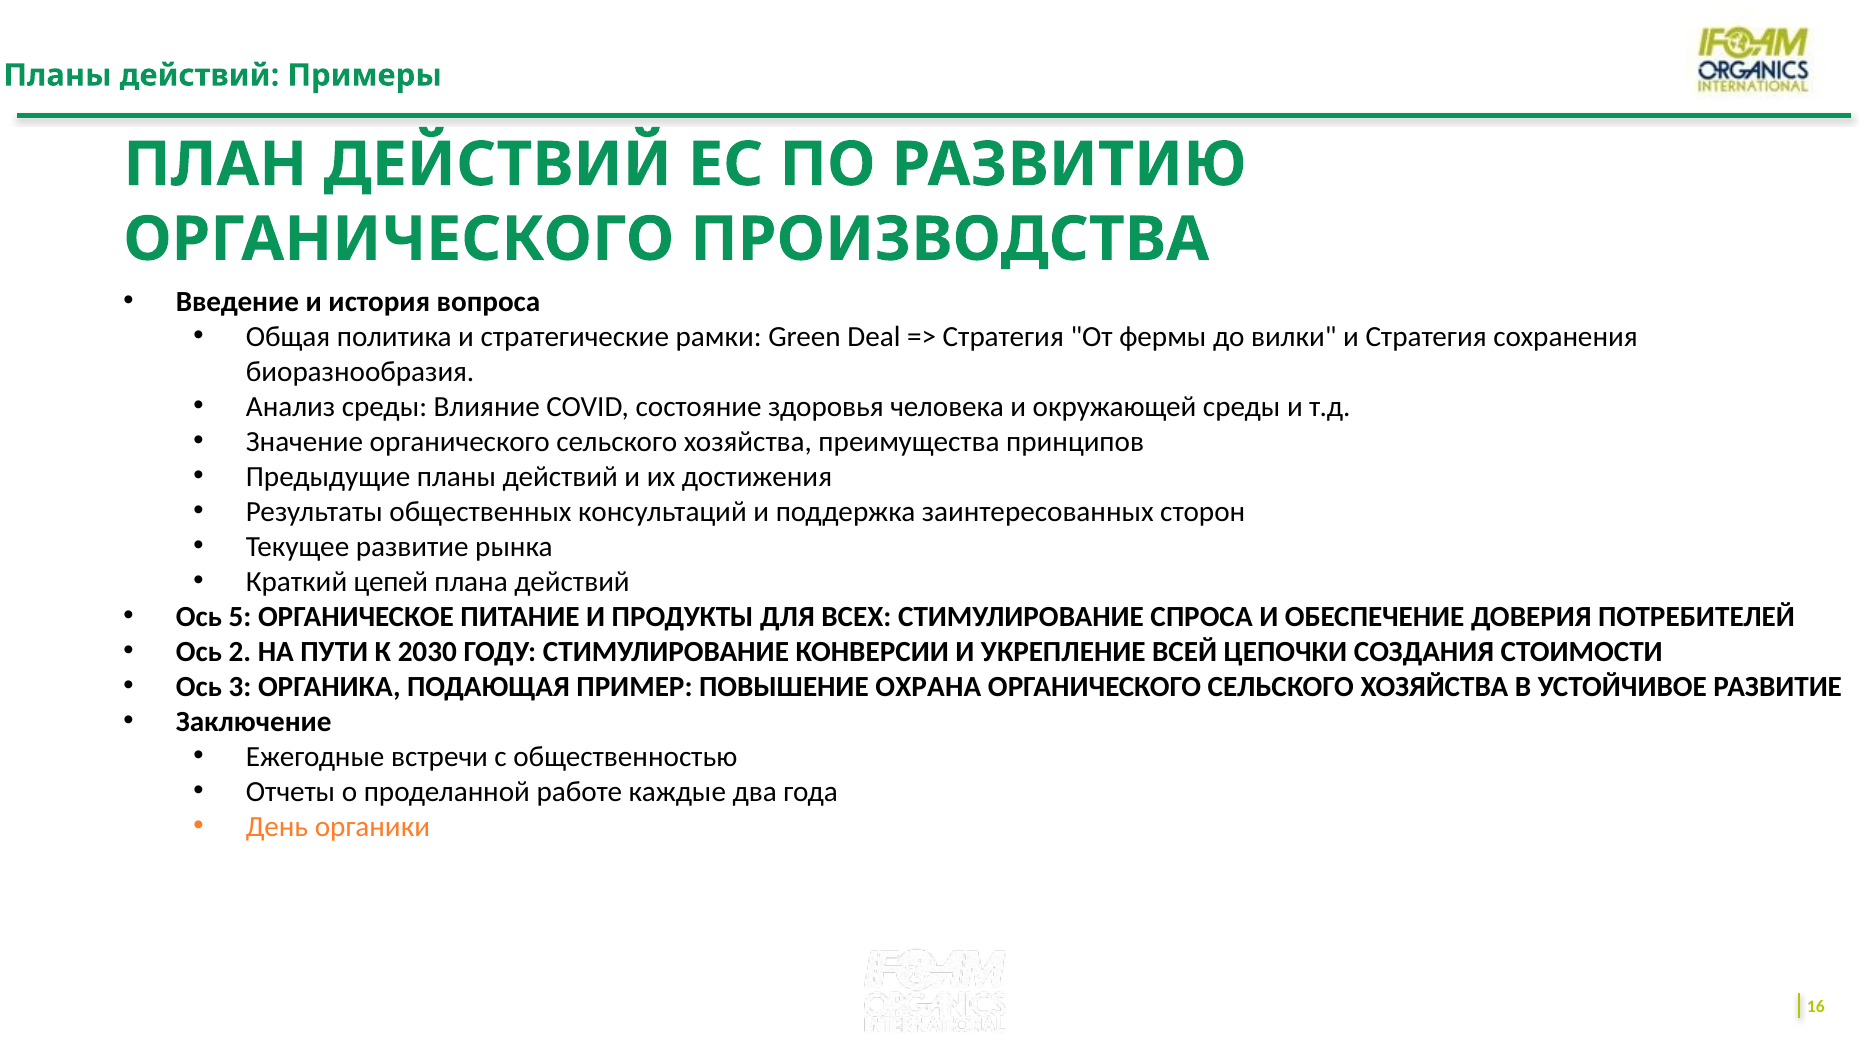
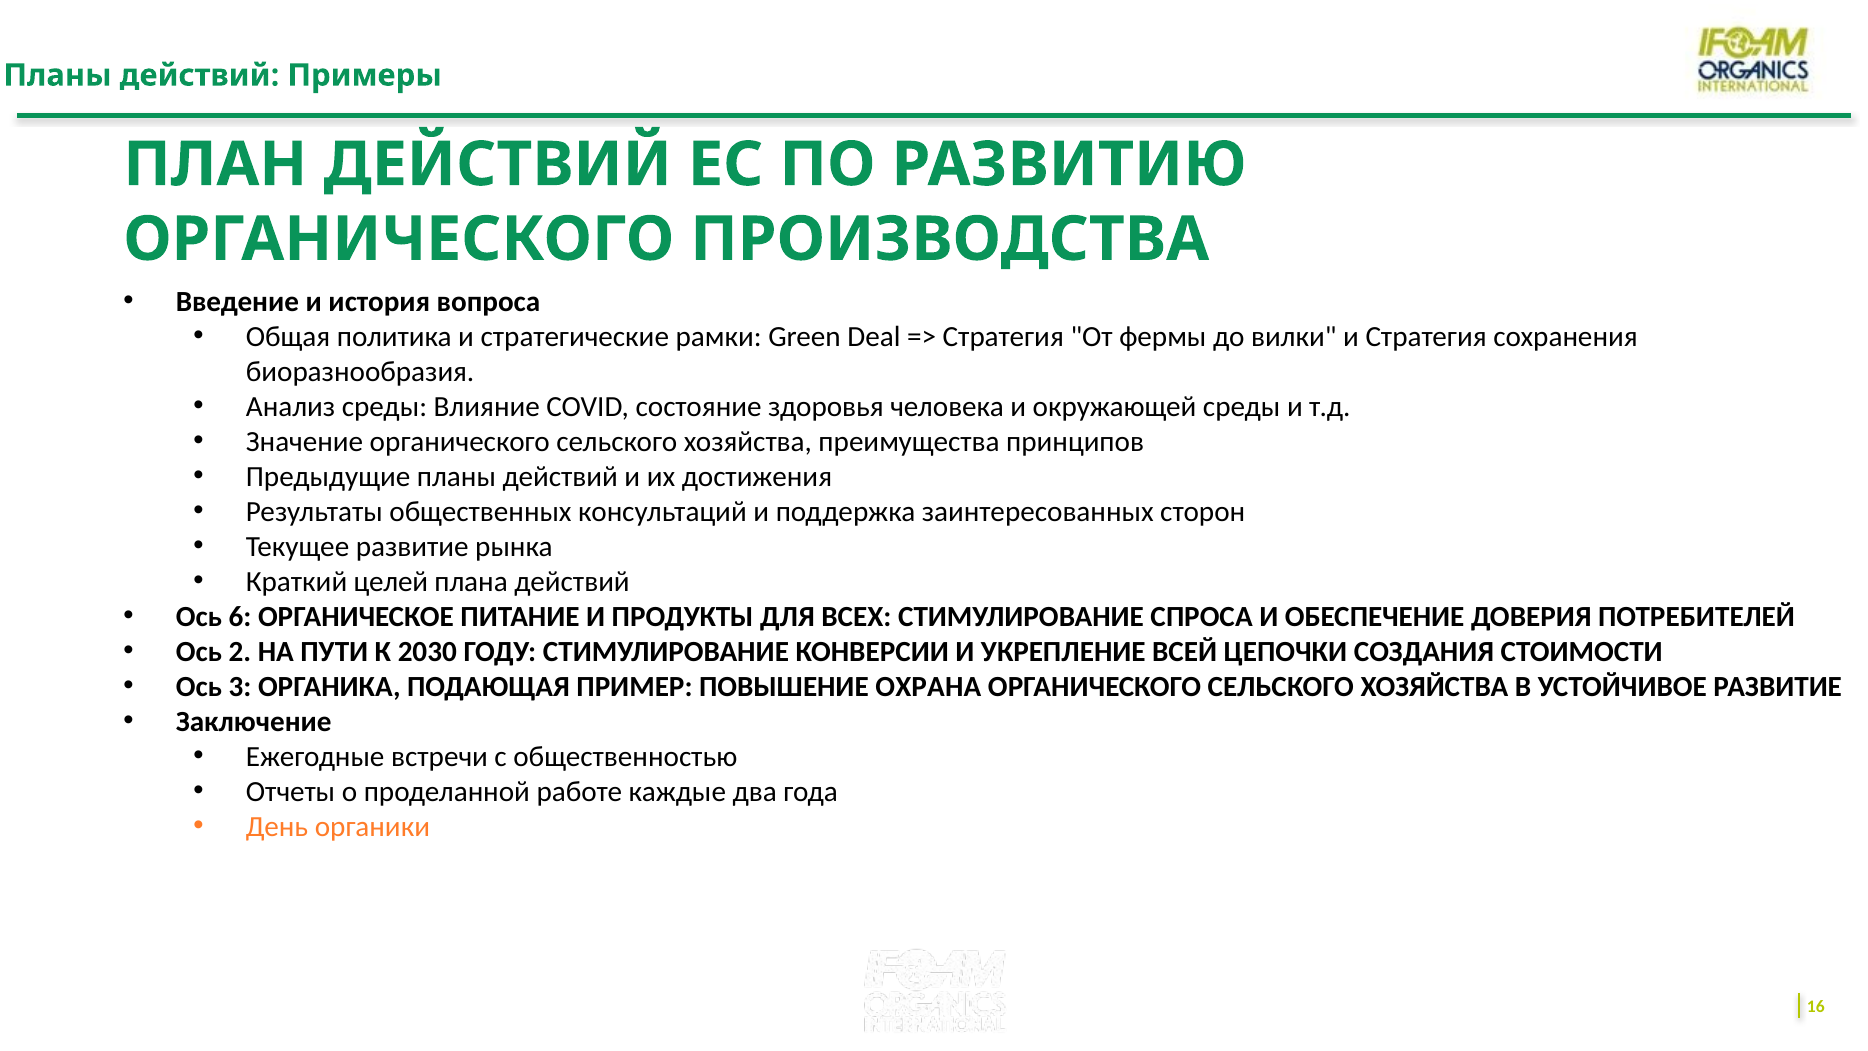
цепей: цепей -> целей (391, 582)
5: 5 -> 6 (240, 617)
